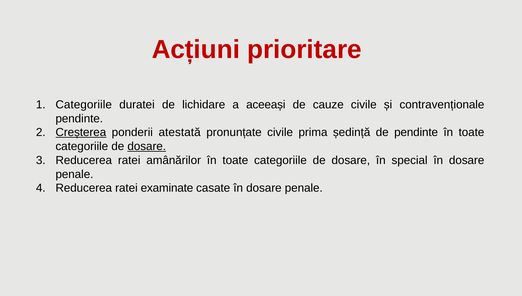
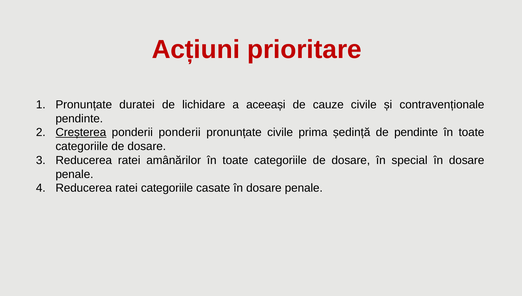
Categoriile: Categoriile -> Pronunțate (84, 105)
ponderii atestată: atestată -> ponderii (180, 132)
dosare underline: present -> none (147, 146)
ratei examinate: examinate -> categoriile (167, 188)
